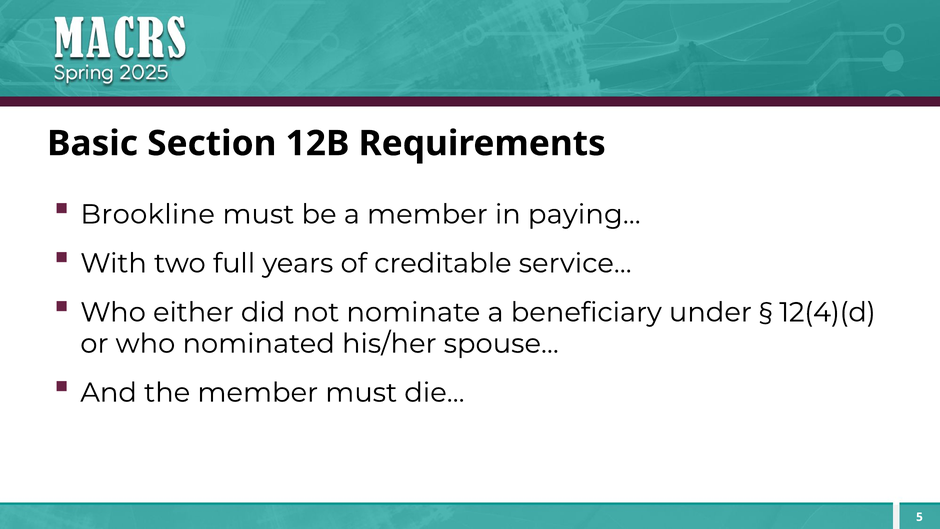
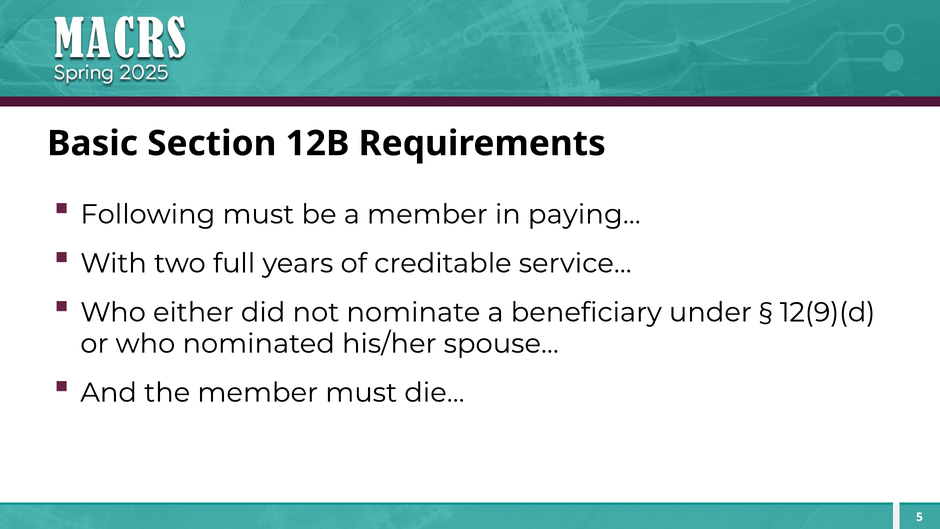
Brookline: Brookline -> Following (148, 214)
12(4)(d: 12(4)(d -> 12(9)(d (827, 312)
